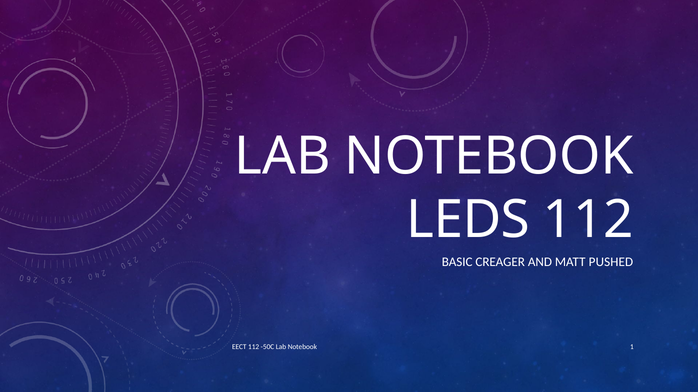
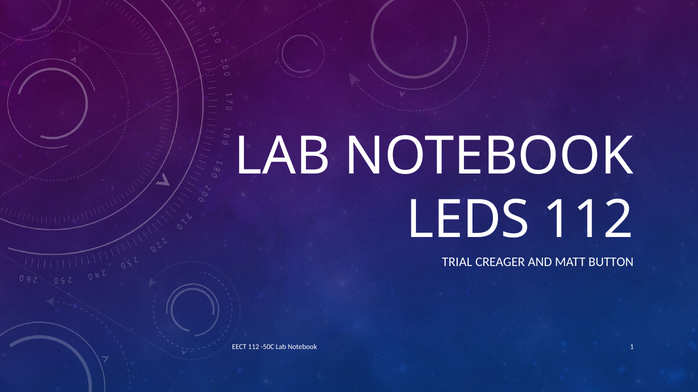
BASIC: BASIC -> TRIAL (457, 262)
PUSHED: PUSHED -> BUTTON (611, 262)
